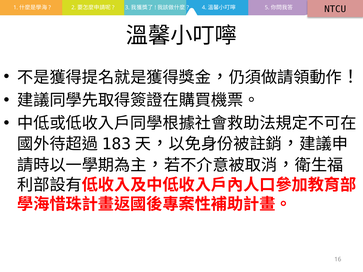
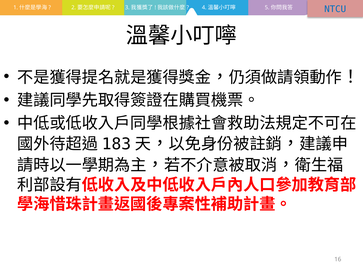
NTCU colour: black -> blue (335, 9)
